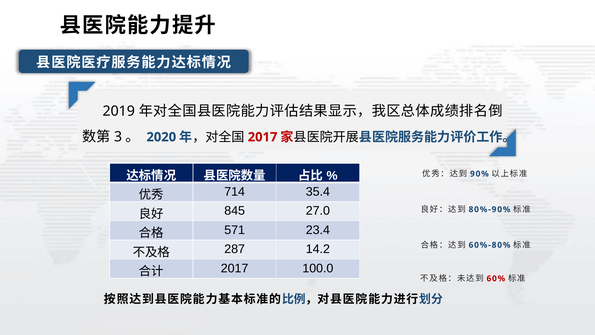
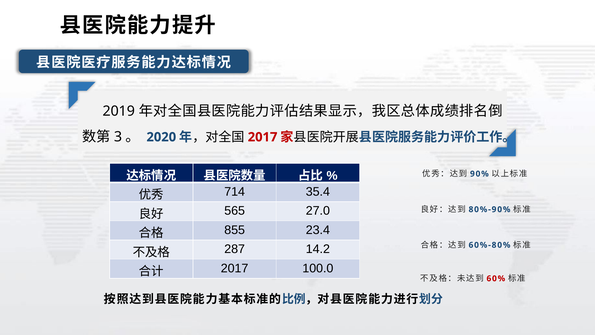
845: 845 -> 565 (235, 211)
571: 571 -> 855 (235, 230)
